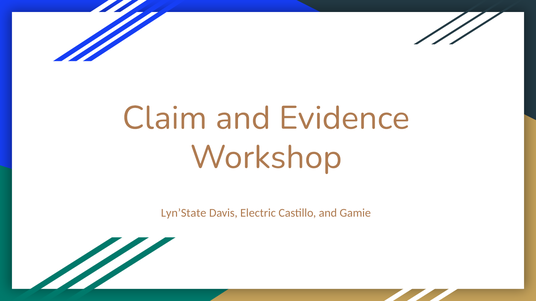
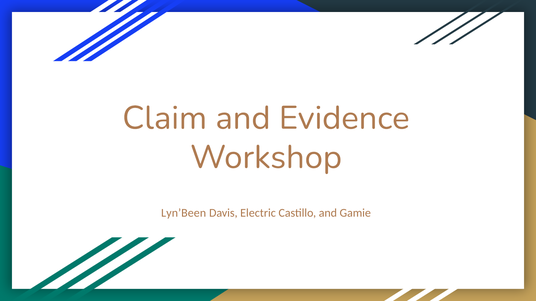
Lyn’State: Lyn’State -> Lyn’Been (184, 213)
